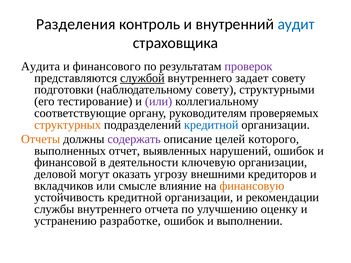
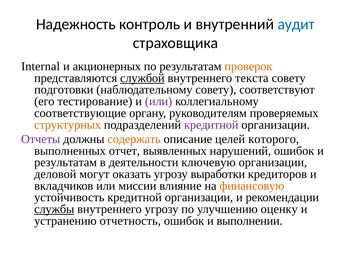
Разделения: Разделения -> Надежность (76, 24)
Аудита: Аудита -> Internal (41, 66)
финансового: финансового -> акционерных (107, 66)
проверок colour: purple -> orange (248, 66)
задает: задает -> текста (252, 78)
структурными: структурными -> соответствуют (277, 90)
кредитной colour: blue -> purple (211, 125)
Отчеты colour: orange -> purple (41, 139)
содержать colour: purple -> orange (134, 139)
финансовой: финансовой -> результатам (66, 163)
внешними: внешними -> выработки (218, 174)
смысле: смысле -> миссии (137, 186)
службы underline: none -> present (54, 209)
внутреннего отчета: отчета -> угрозу (162, 209)
разработке: разработке -> отчетность (130, 221)
